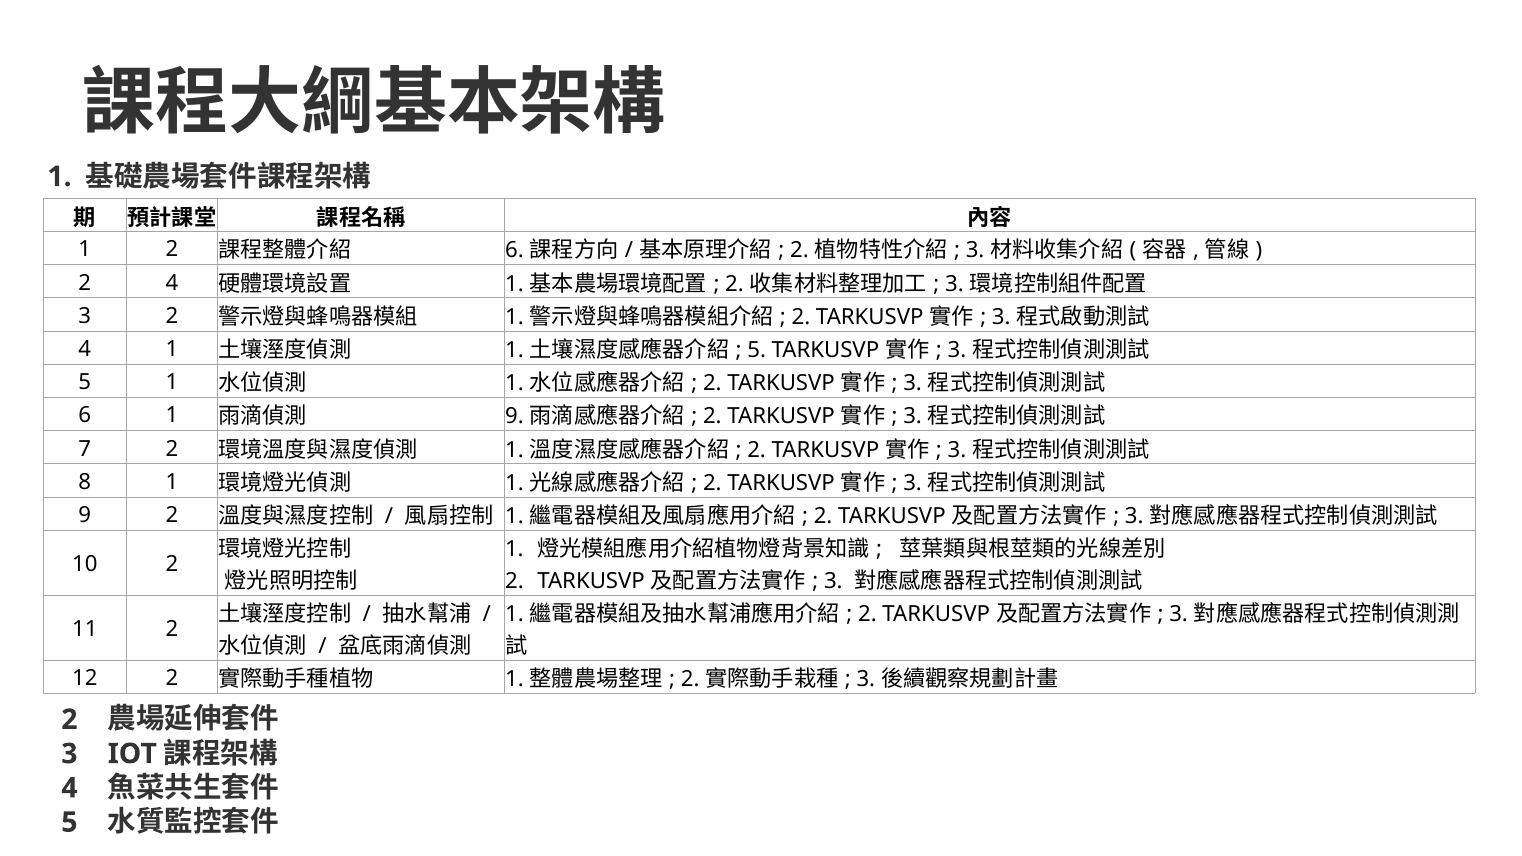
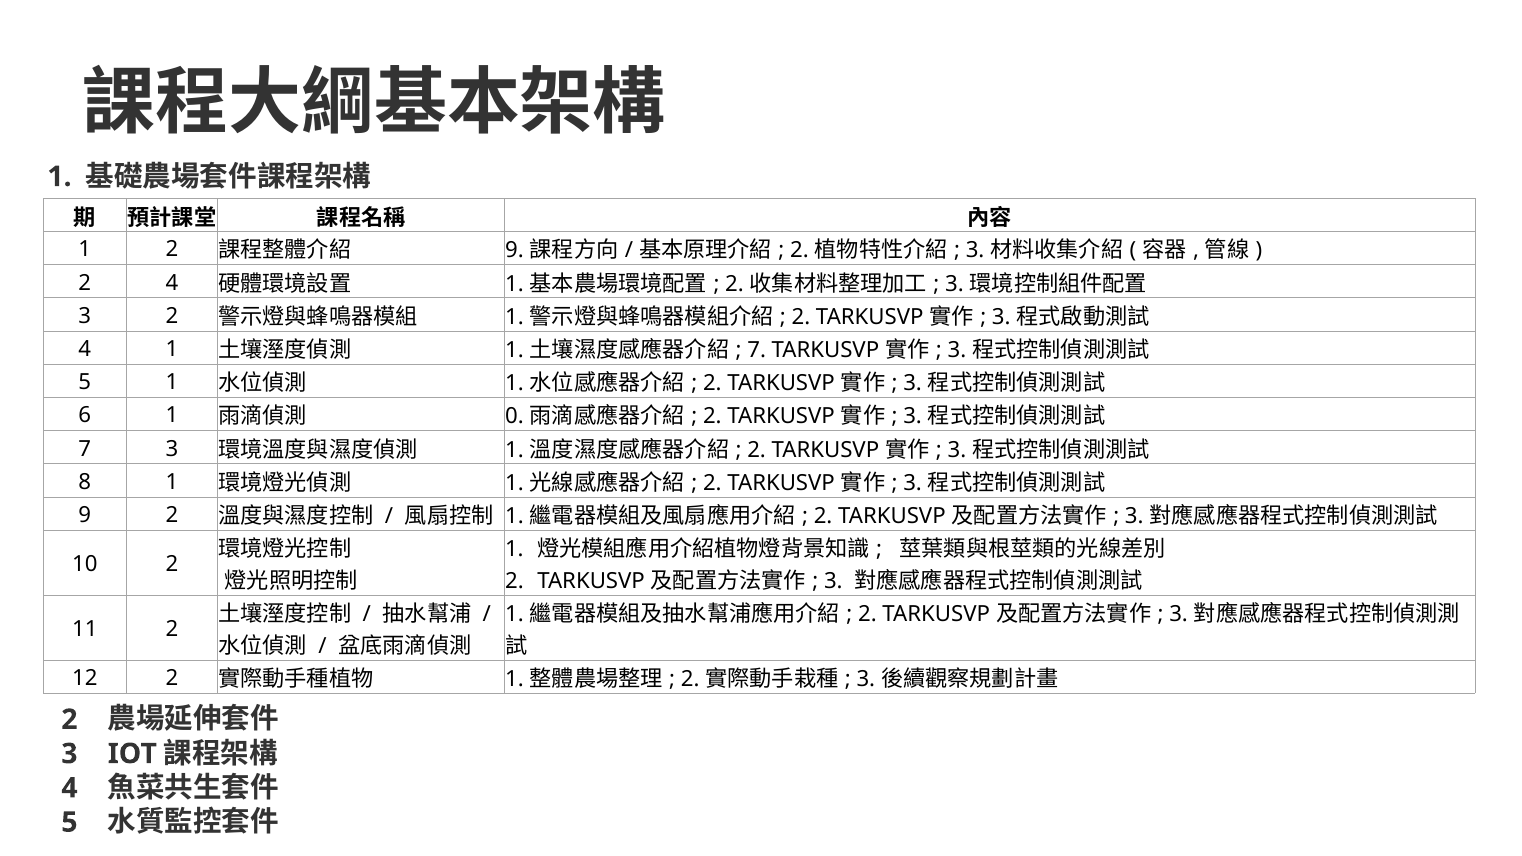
6: 6 -> 9 (515, 251)
5: 5 -> 7 (757, 350)
9: 9 -> 0 (515, 417)
7 2: 2 -> 3 (172, 449)
